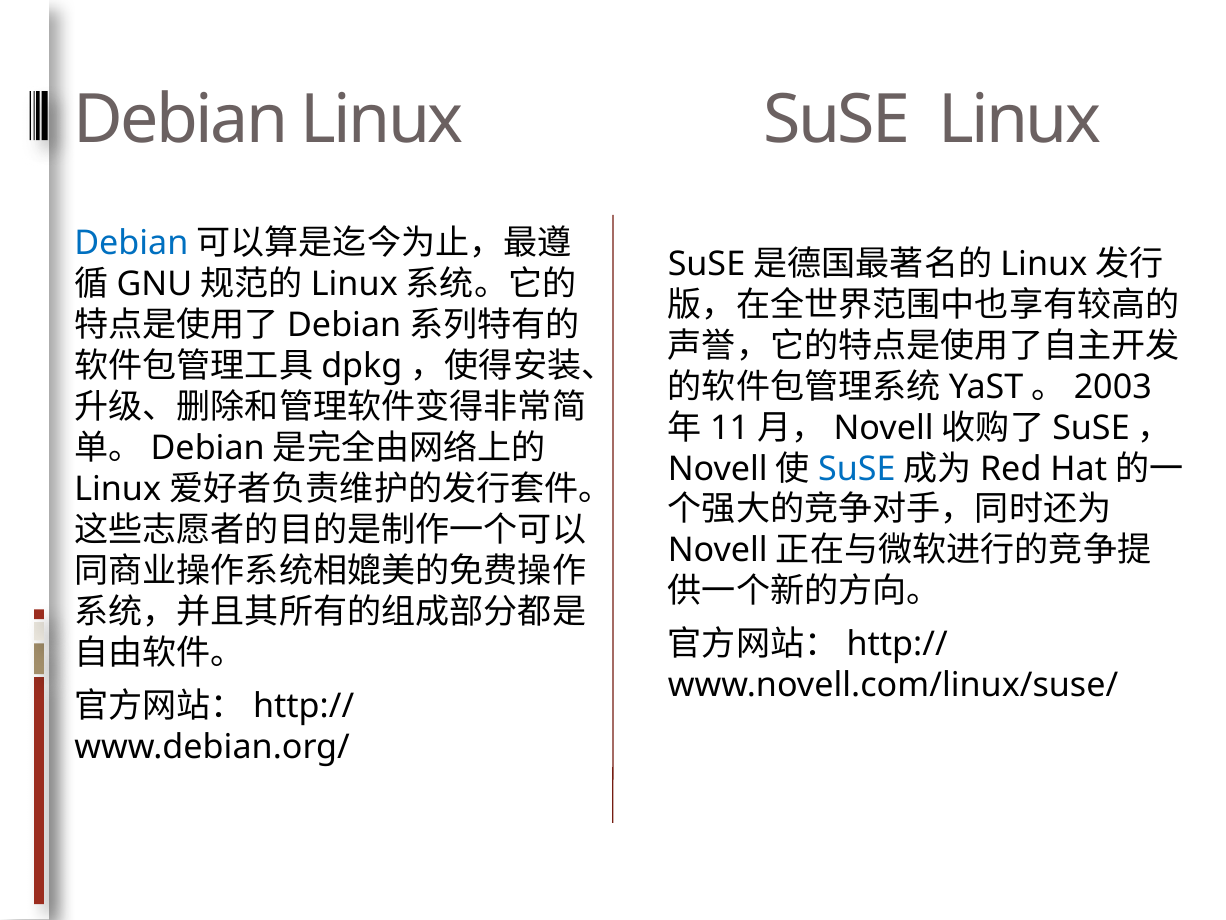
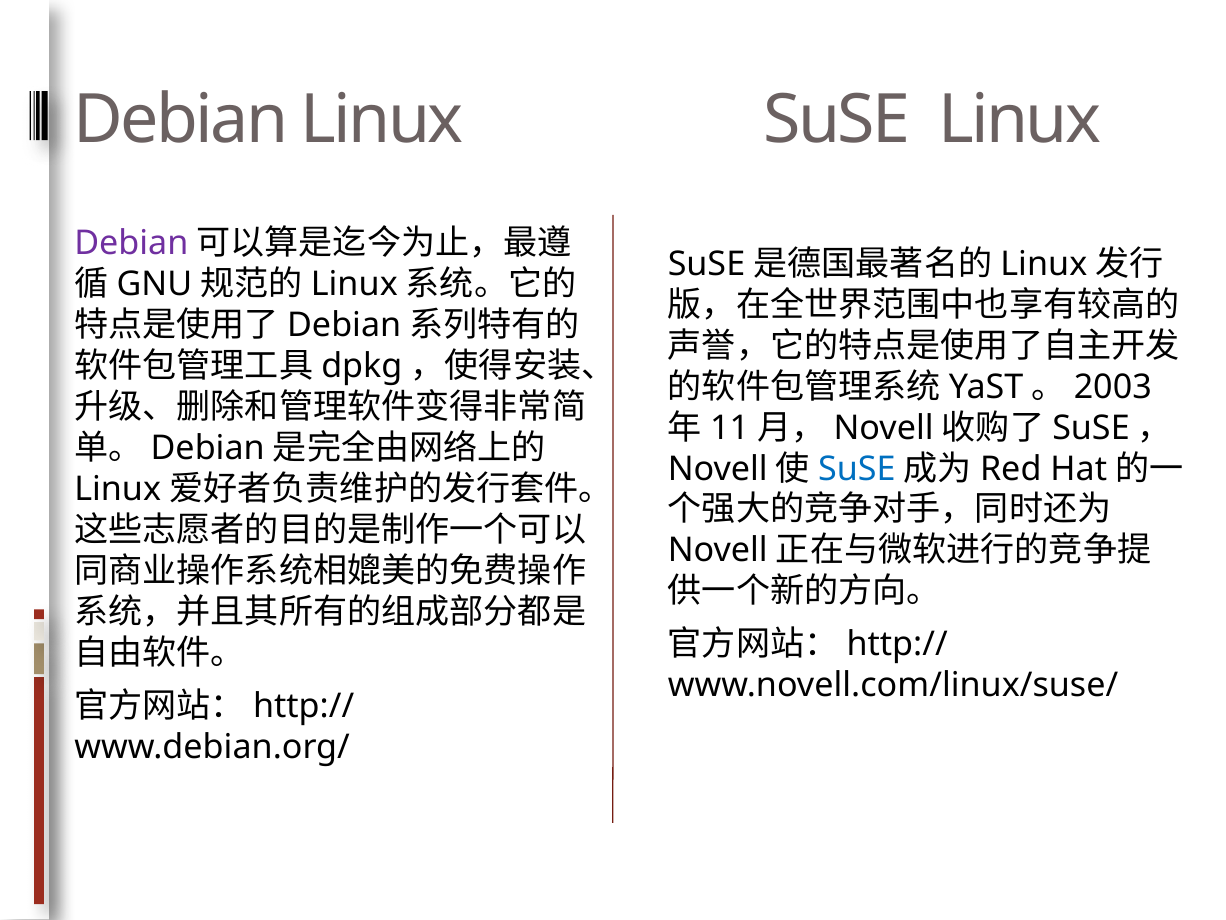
Debian colour: blue -> purple (131, 243)
